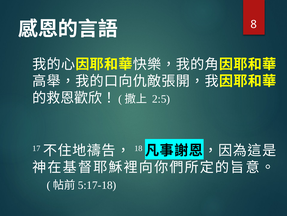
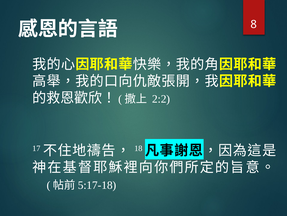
2:5: 2:5 -> 2:2 (161, 99)
